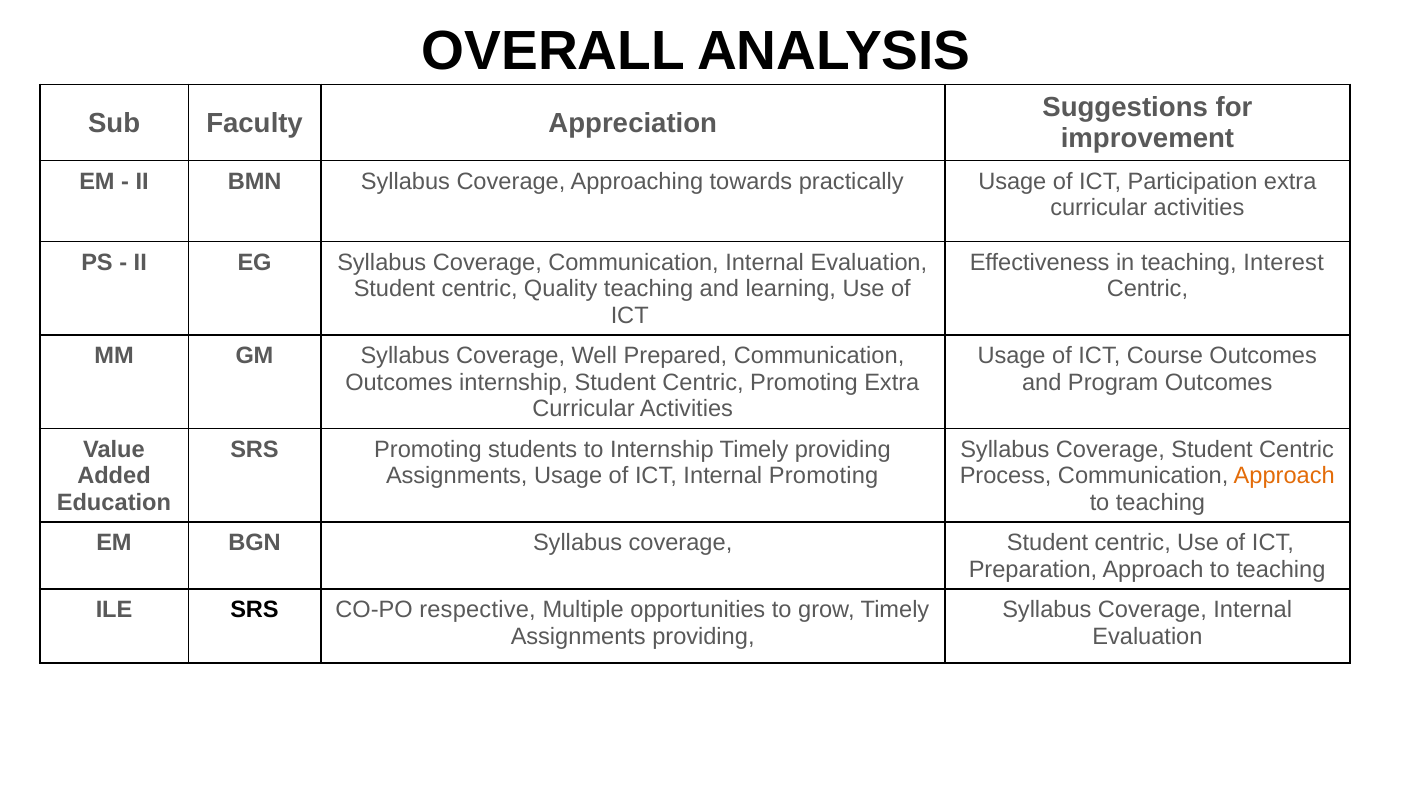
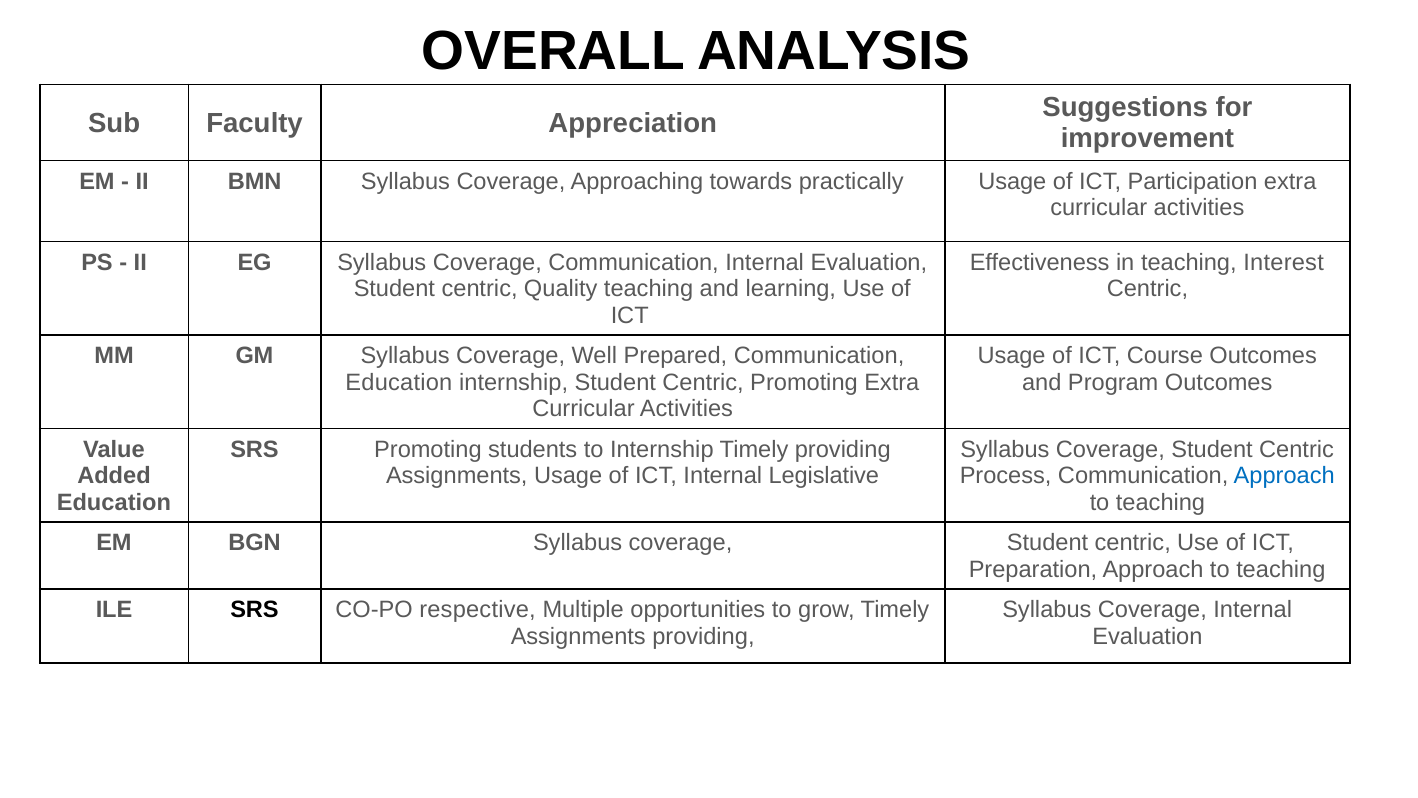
Outcomes: Outcomes -> Education (399, 382)
Internal Promoting: Promoting -> Legislative (824, 476)
Approach colour: orange -> blue (1284, 476)
